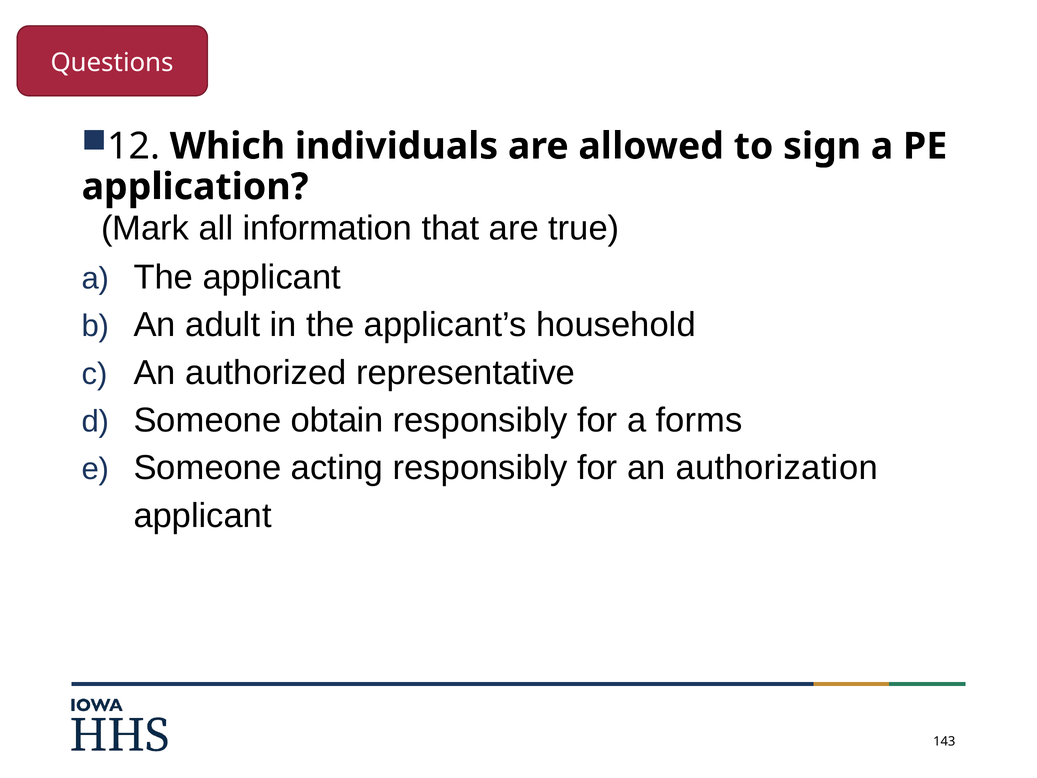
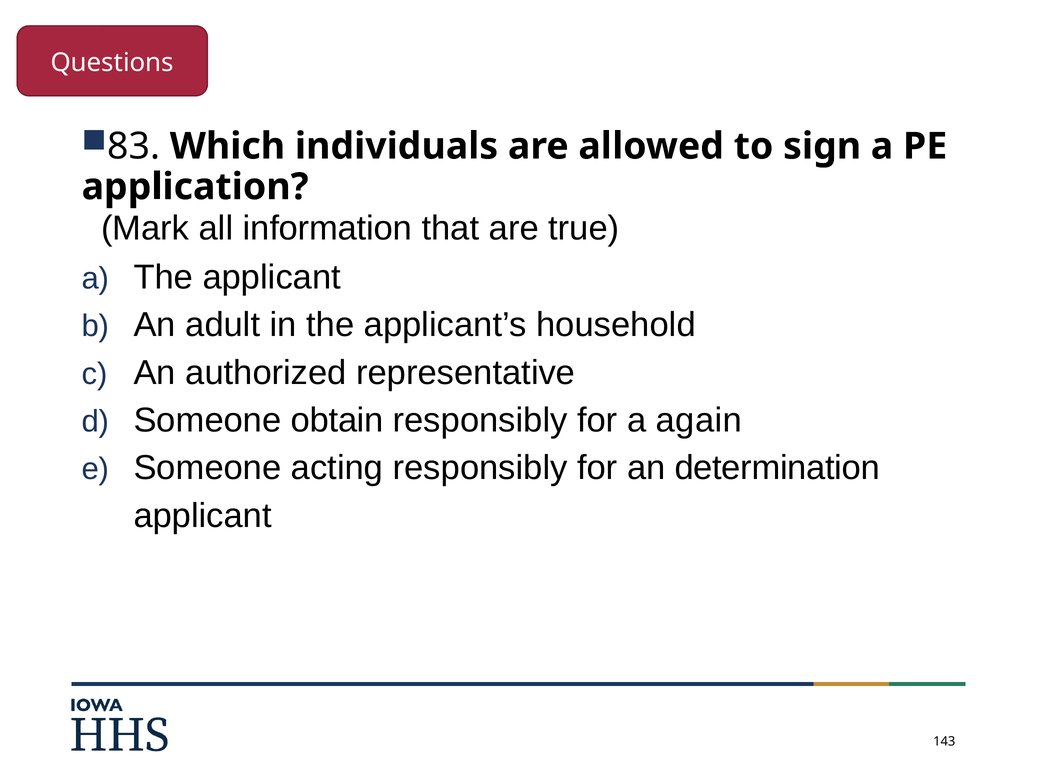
12: 12 -> 83 (134, 146)
forms: forms -> again (699, 420)
authorization: authorization -> determination (777, 468)
